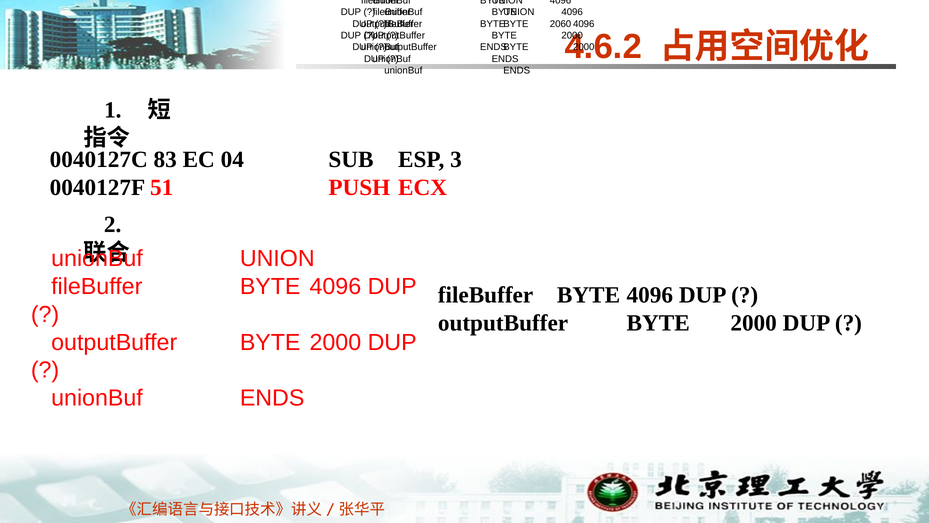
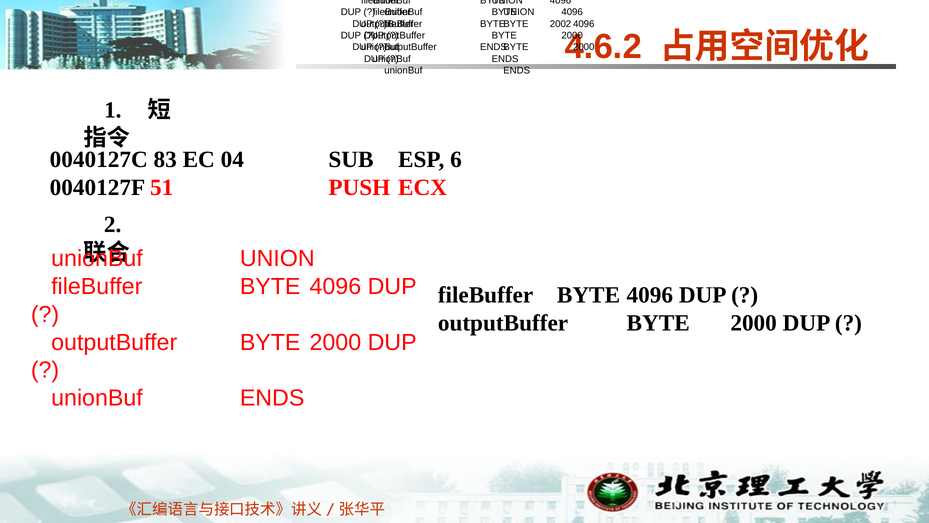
2060: 2060 -> 2002 (561, 24)
3: 3 -> 6 (456, 160)
